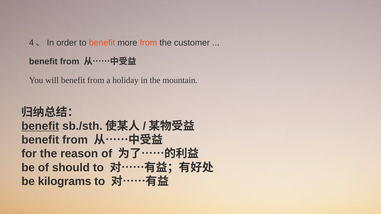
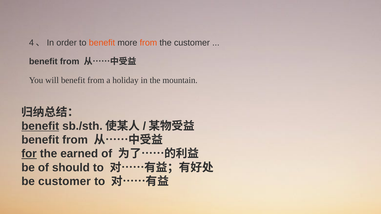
for underline: none -> present (29, 154)
reason: reason -> earned (79, 154)
be kilograms: kilograms -> customer (64, 182)
